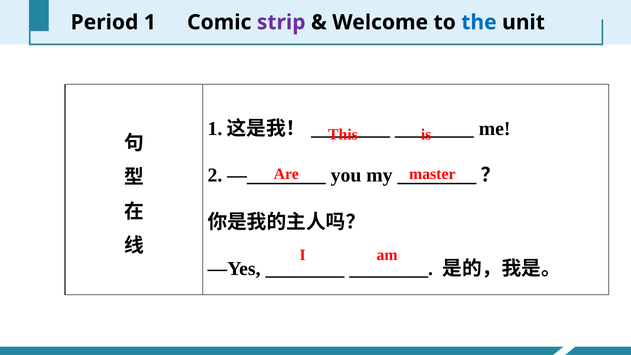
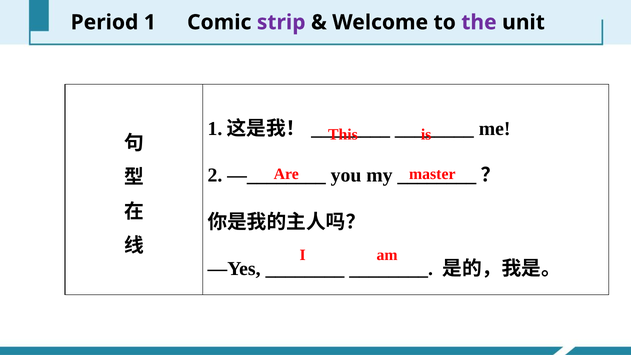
the colour: blue -> purple (479, 22)
